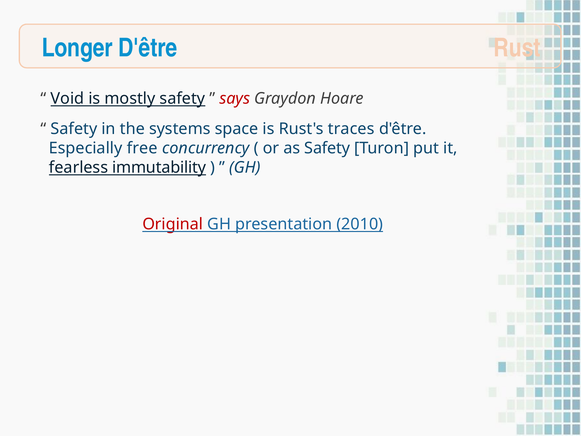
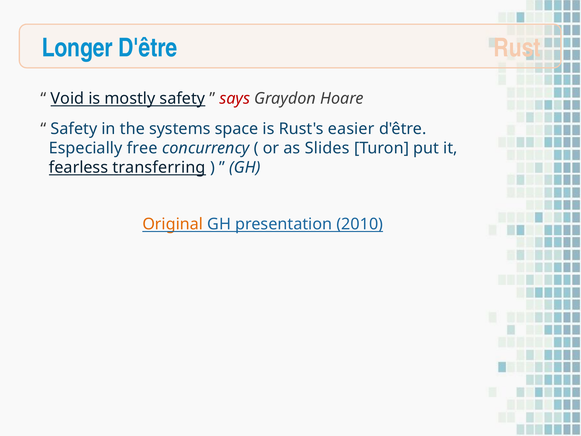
traces: traces -> easier (351, 129)
as Safety: Safety -> Slides (327, 148)
immutability: immutability -> transferring (159, 167)
Original colour: red -> orange (173, 224)
